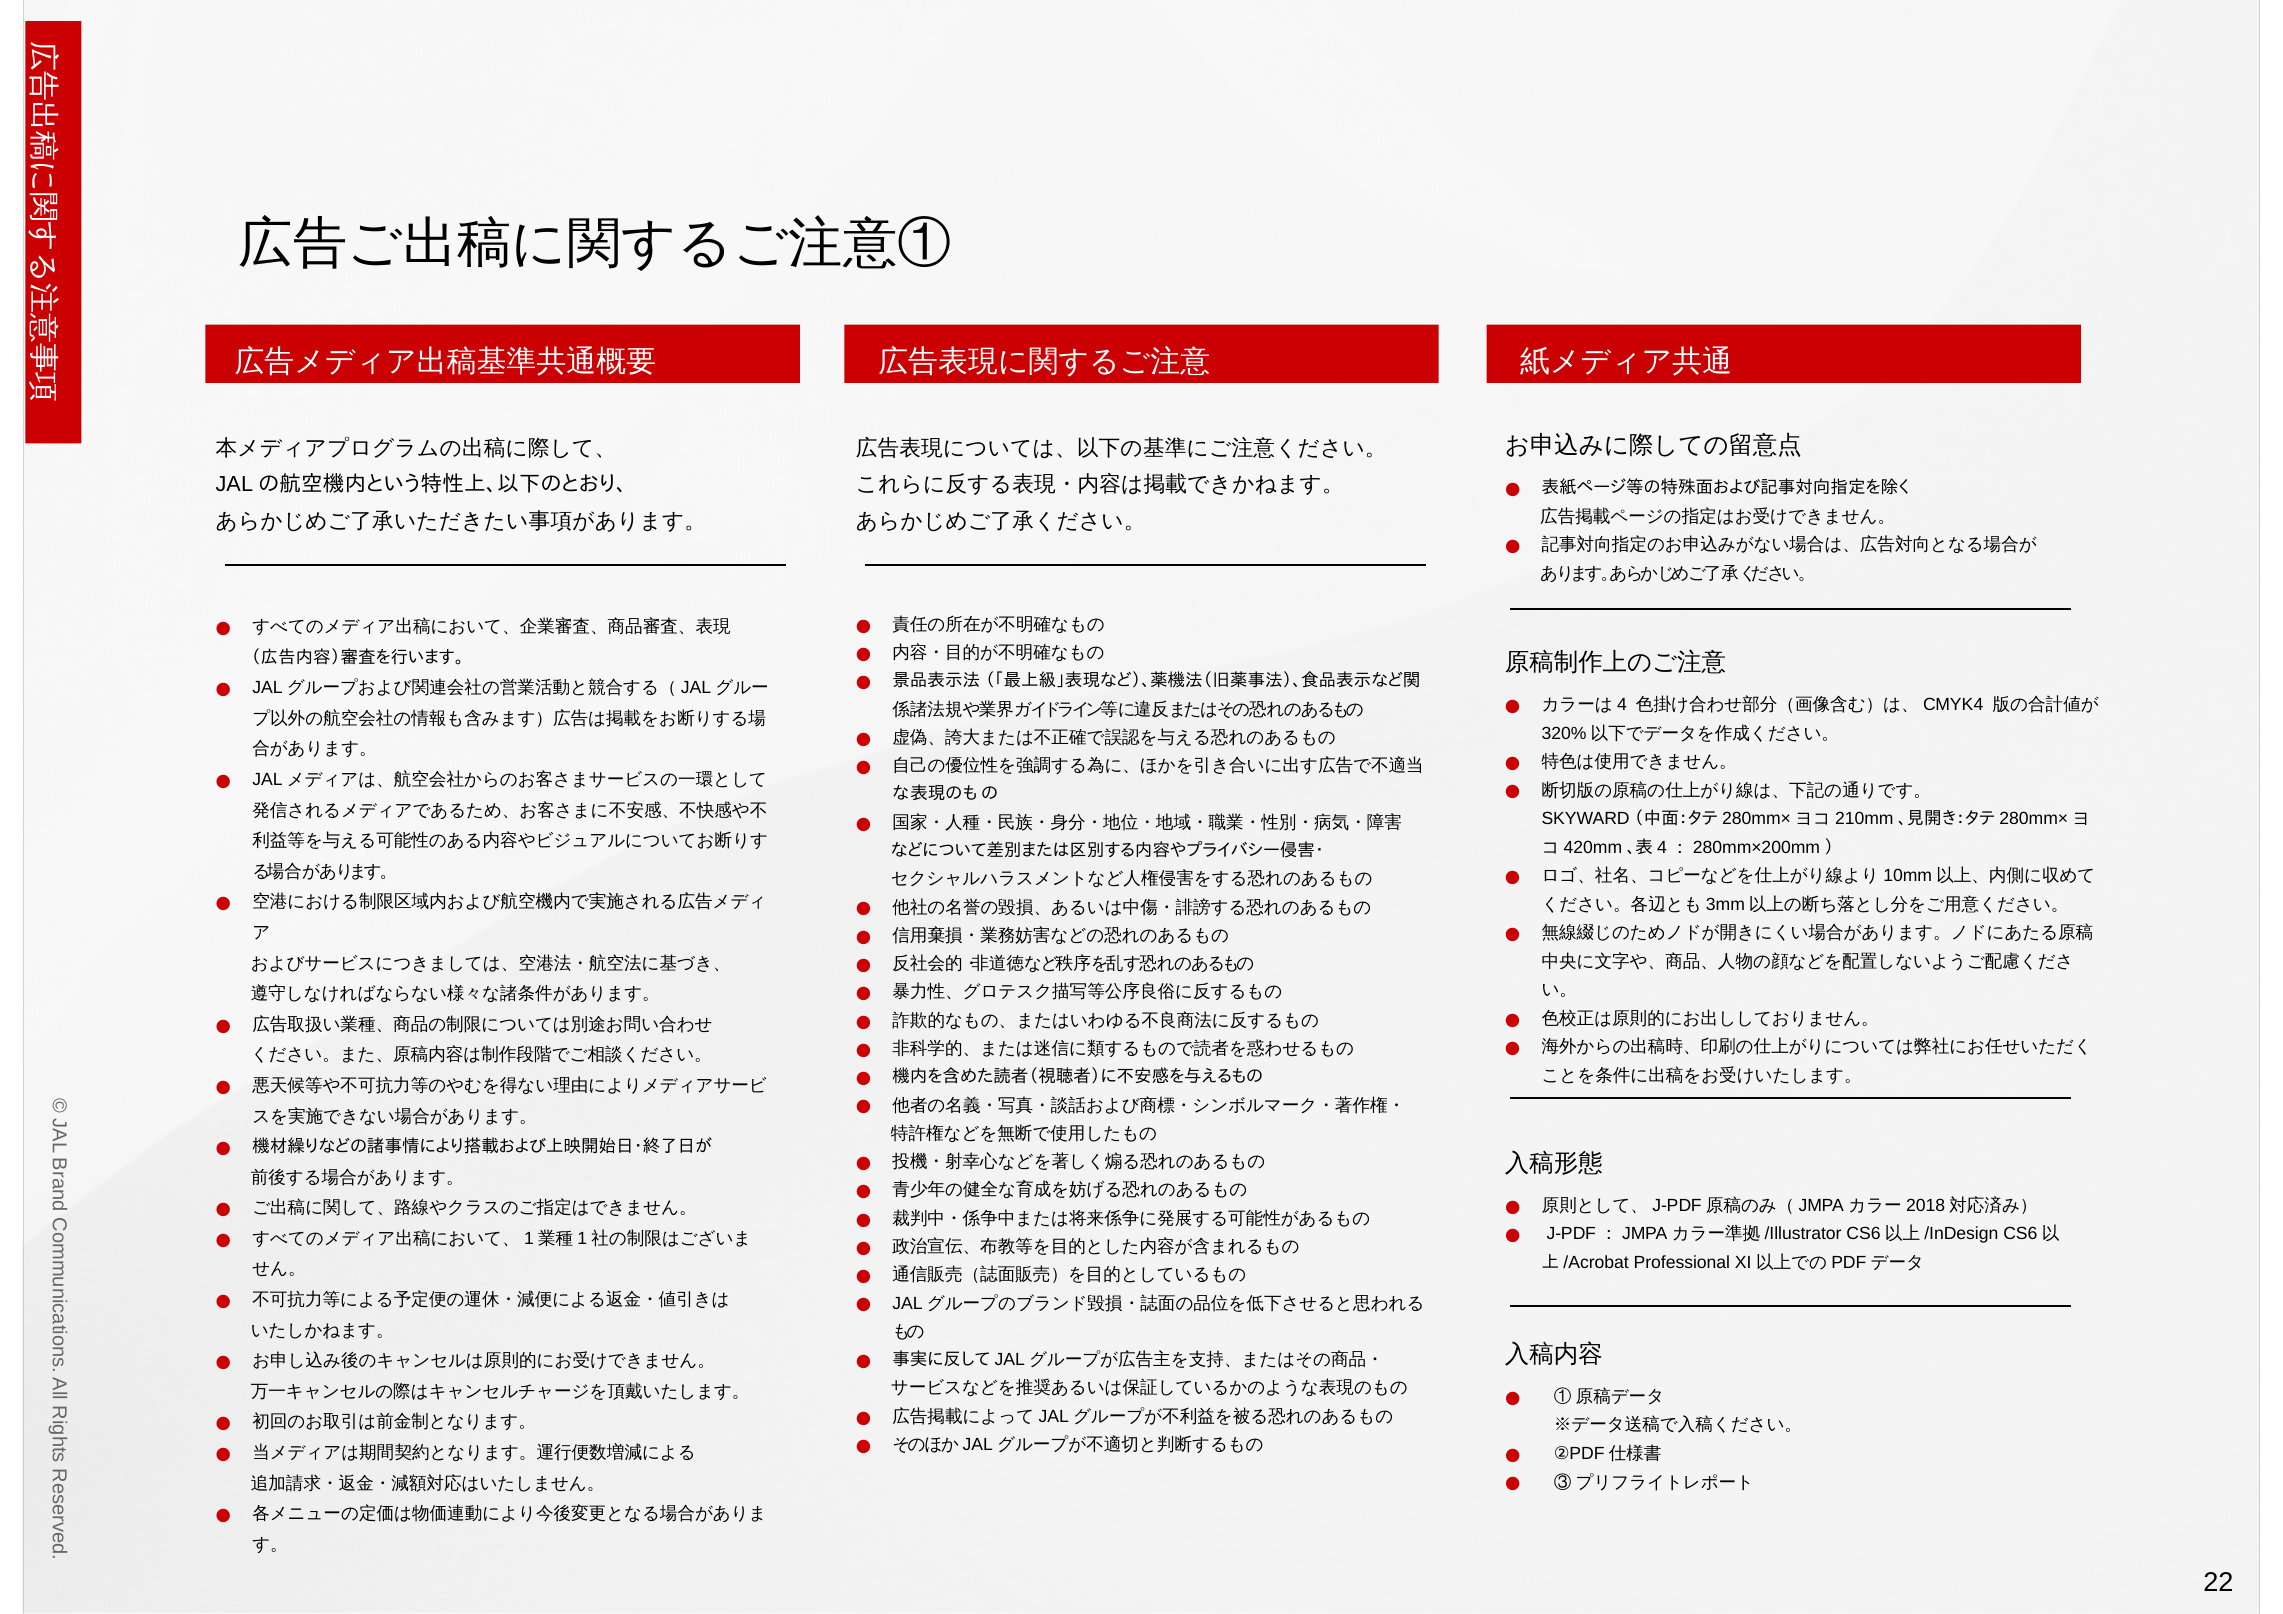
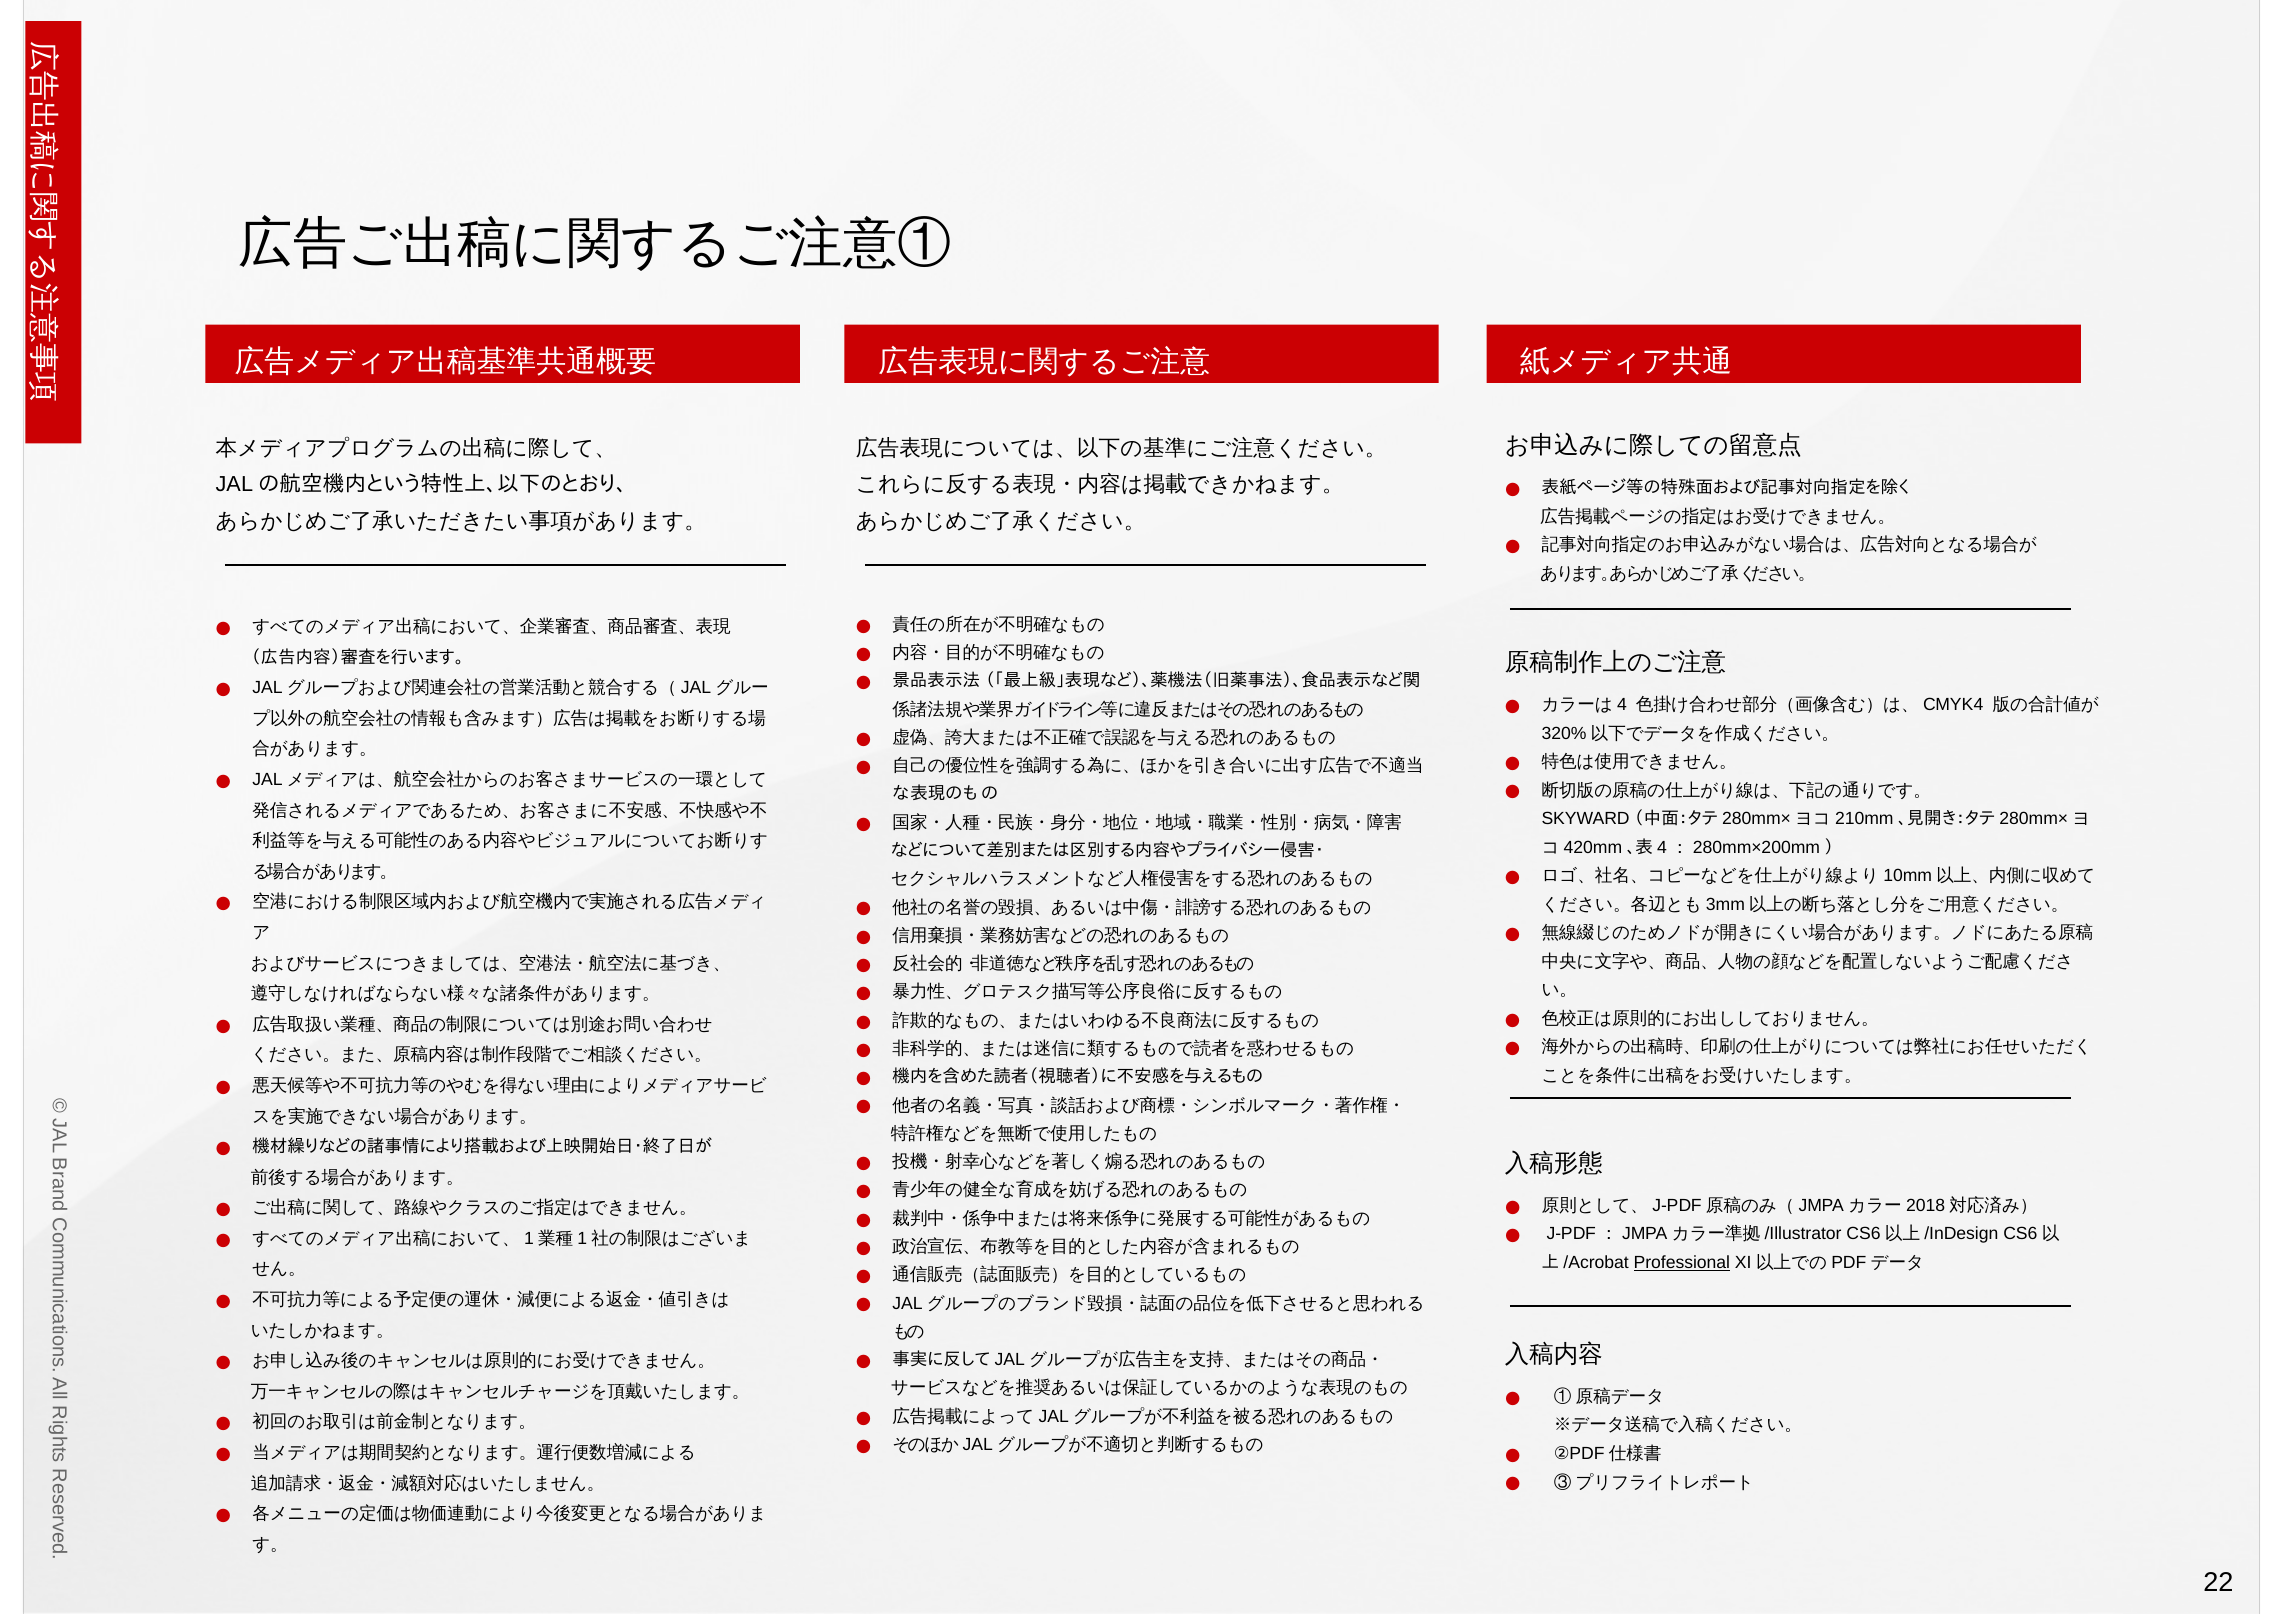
Professional underline: none -> present (1682, 1263)
